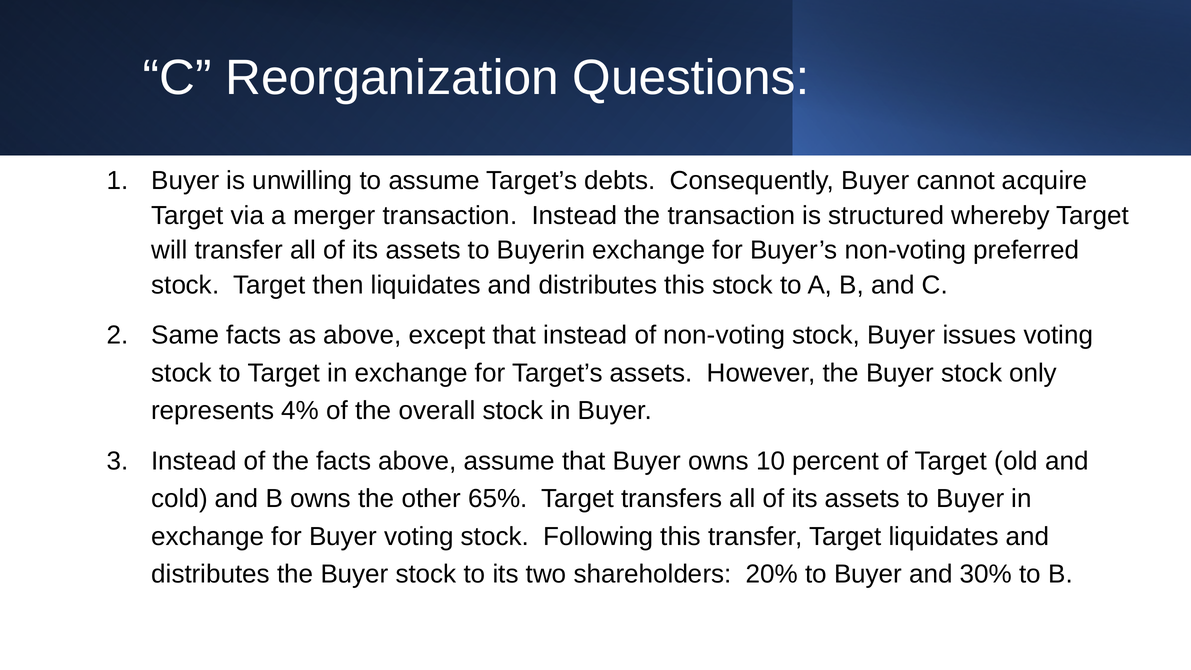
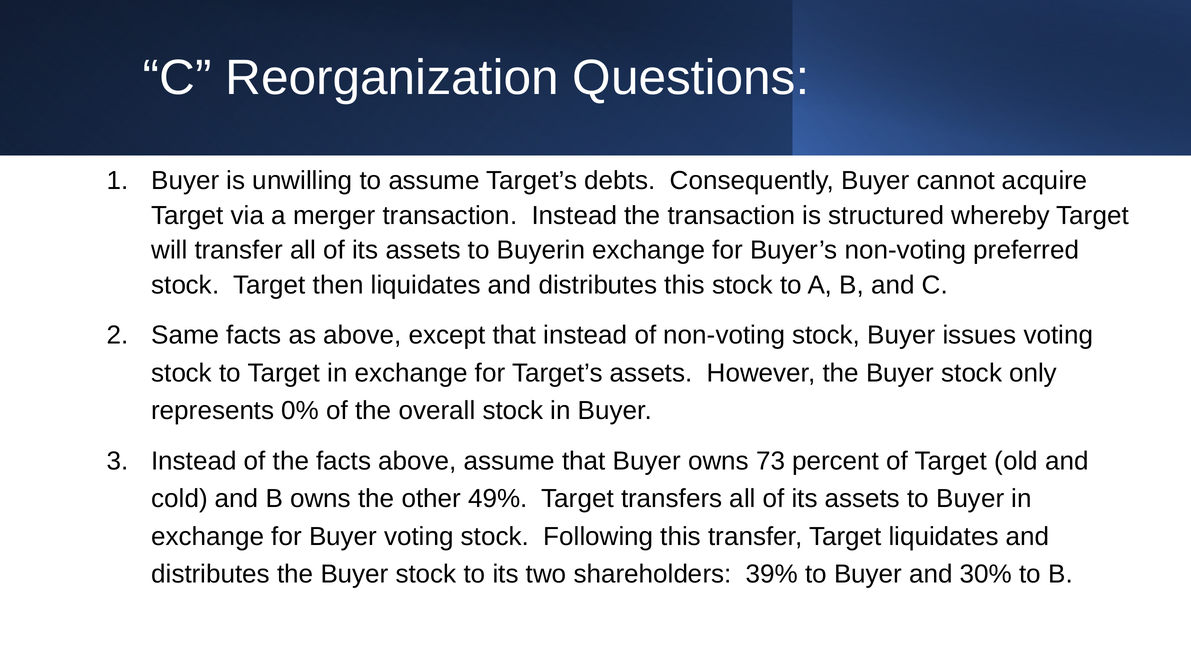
4%: 4% -> 0% (300, 411)
10: 10 -> 73 (771, 461)
65%: 65% -> 49% (498, 499)
20%: 20% -> 39% (772, 574)
